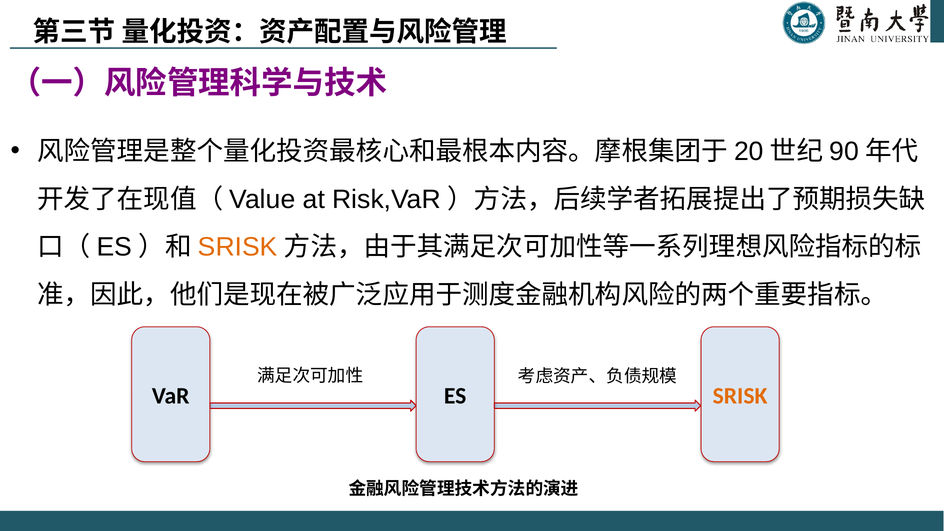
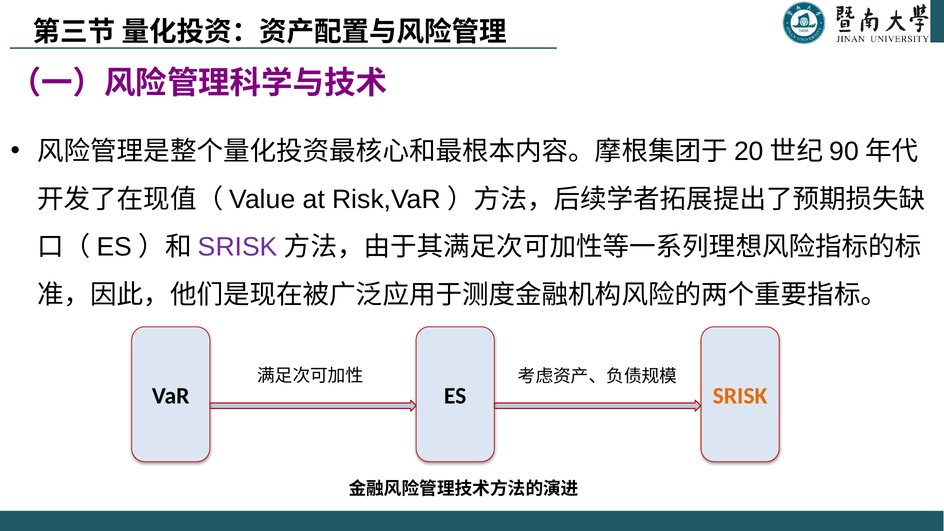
SRISK colour: orange -> purple (238, 247)
